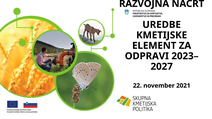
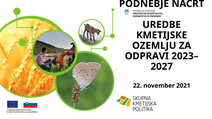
RAZVOJNA: RAZVOJNA -> PODNEBJE (144, 4)
ELEMENT: ELEMENT -> OZEMLJU (154, 46)
